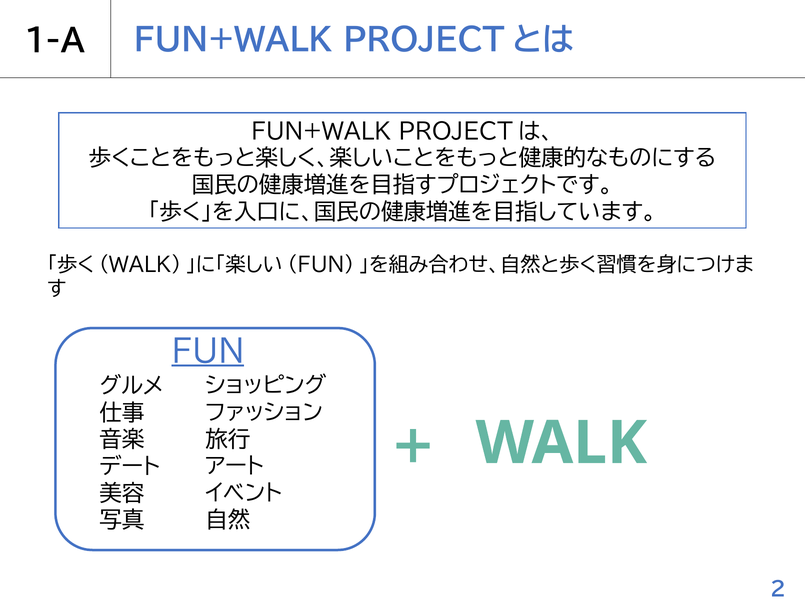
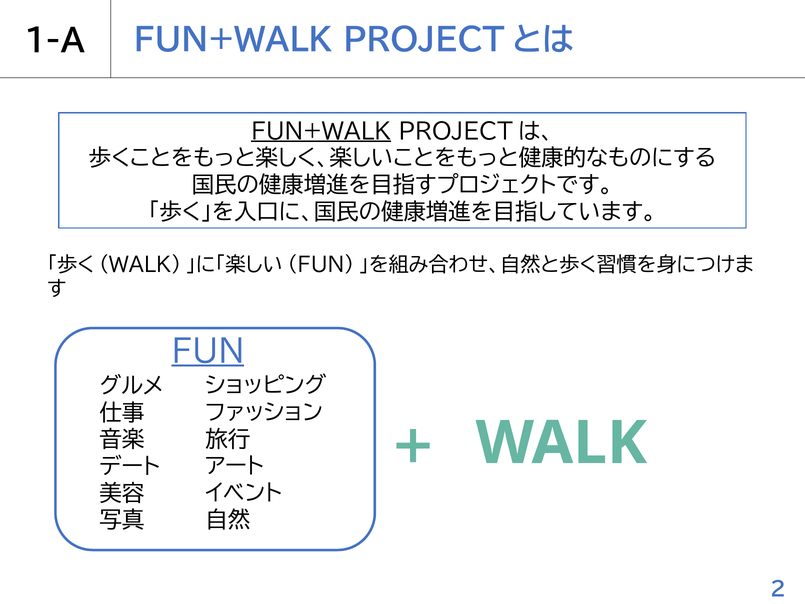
FUN+WALK underline: none -> present (321, 132)
